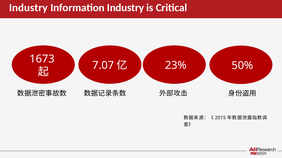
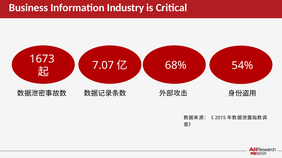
Industry: Industry -> Business (28, 8)
23%: 23% -> 68% (176, 66)
50%: 50% -> 54% (242, 66)
